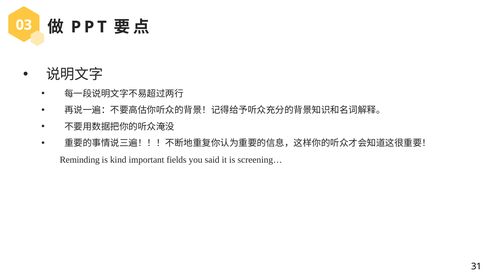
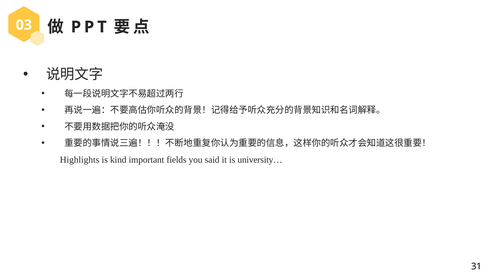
Reminding: Reminding -> Highlights (80, 160)
screening…: screening… -> university… (260, 160)
